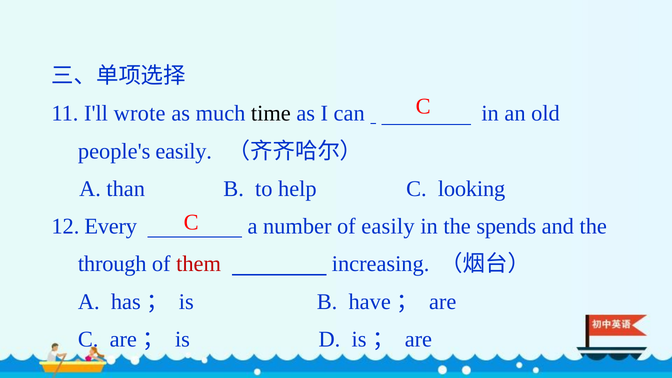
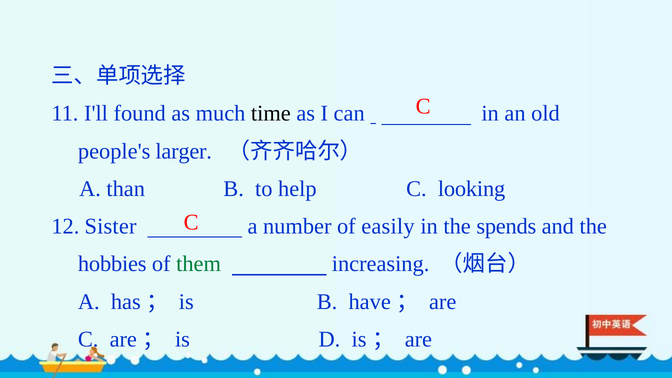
wrote: wrote -> found (140, 114)
people's easily: easily -> larger (184, 151)
Every: Every -> Sister (110, 226)
through: through -> hobbies (112, 264)
them colour: red -> green (199, 264)
